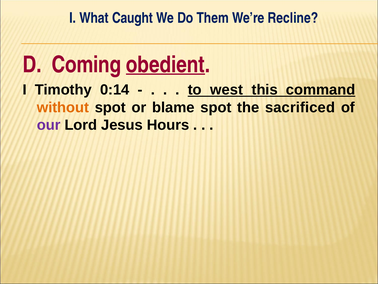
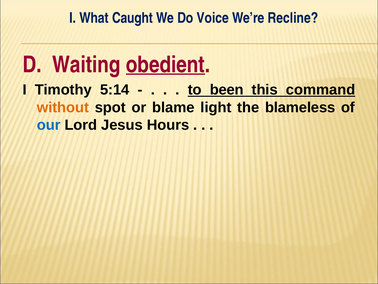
Them: Them -> Voice (213, 18)
Coming: Coming -> Waiting (86, 65)
0:14: 0:14 -> 5:14 (115, 90)
west: west -> been (227, 90)
blame spot: spot -> light (216, 107)
sacrificed: sacrificed -> blameless (300, 107)
our colour: purple -> blue (49, 125)
